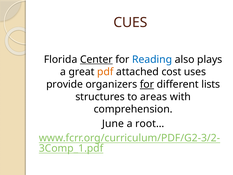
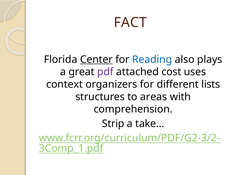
CUES: CUES -> FACT (130, 23)
pdf colour: orange -> purple (105, 72)
provide: provide -> context (64, 84)
for underline: present -> none (147, 84)
June: June -> Strip (113, 123)
root…: root… -> take… (150, 123)
